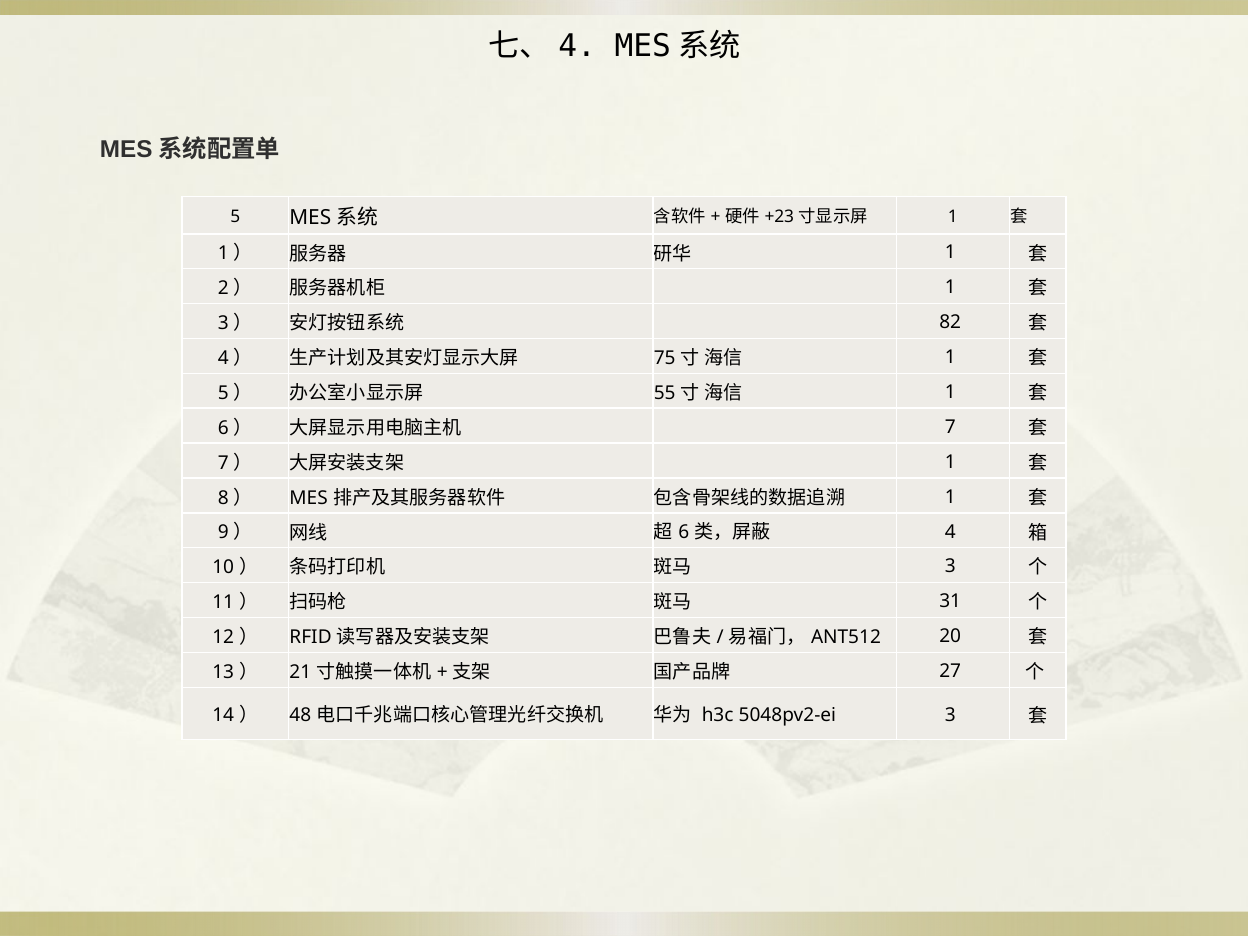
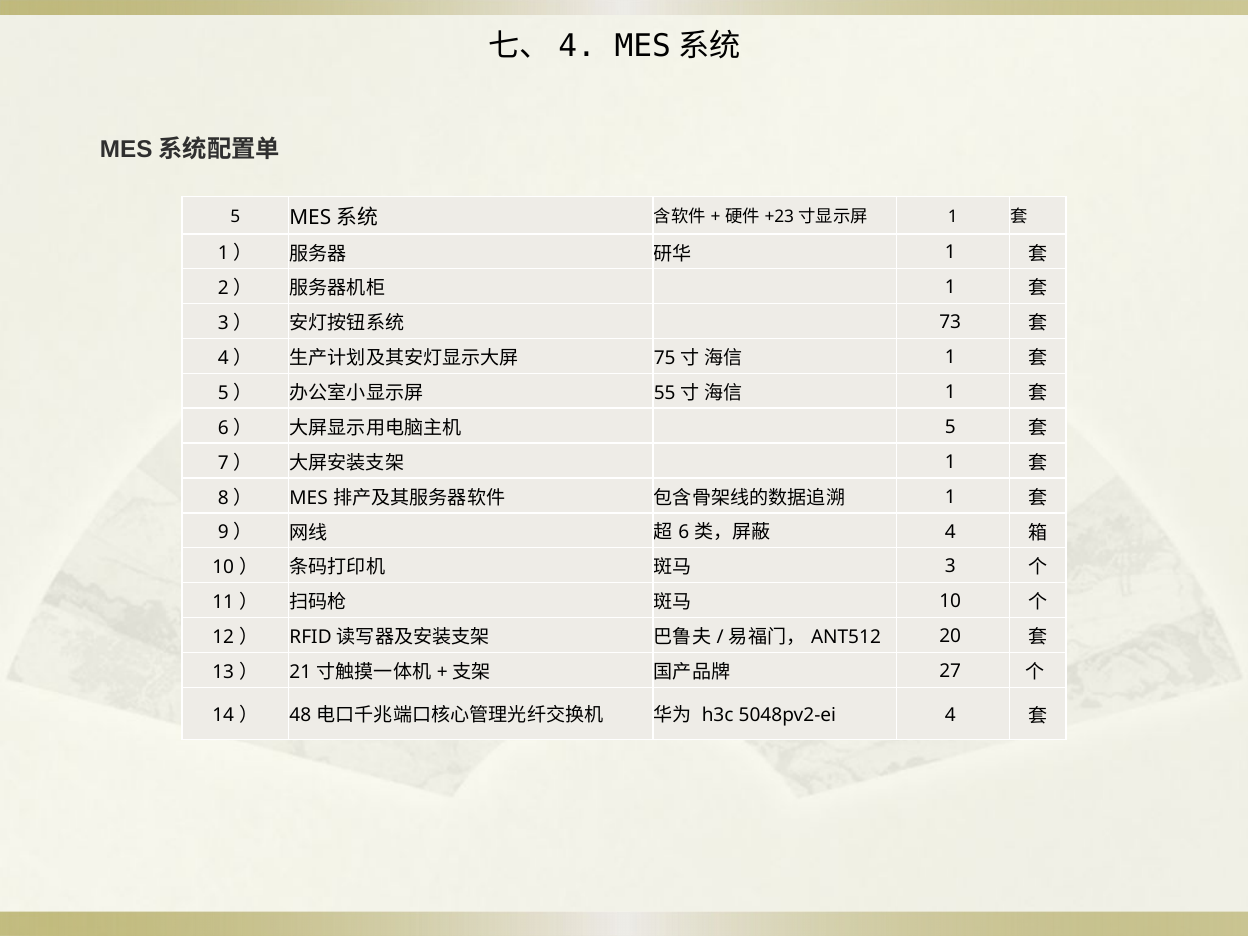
82: 82 -> 73 (950, 322)
7: 7 -> 5 (950, 427)
31: 31 -> 10 (950, 602)
5048pv2-ei 3: 3 -> 4 (950, 715)
